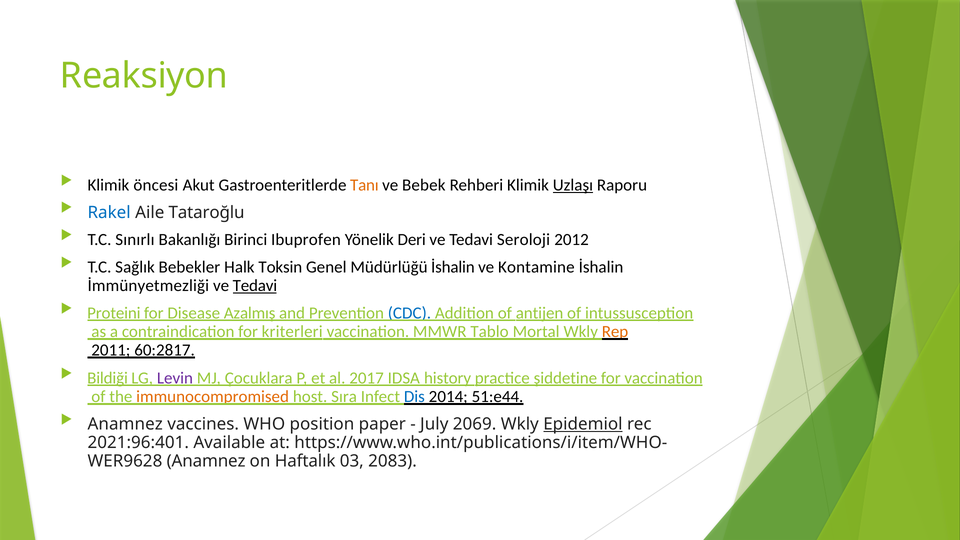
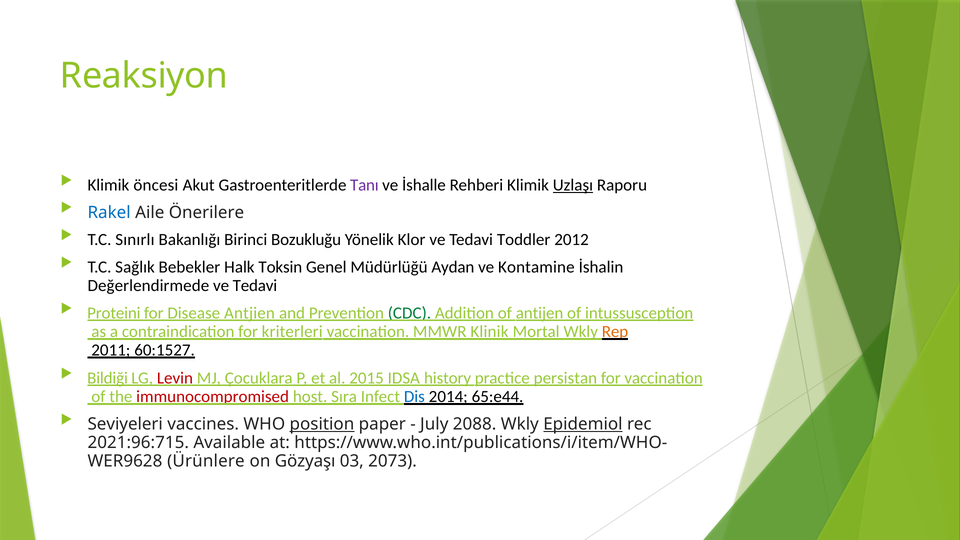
Tanı colour: orange -> purple (364, 185)
Bebek: Bebek -> İshalle (424, 185)
Tataroğlu: Tataroğlu -> Önerilere (206, 212)
Ibuprofen: Ibuprofen -> Bozukluğu (306, 240)
Deri: Deri -> Klor (412, 240)
Seroloji: Seroloji -> Toddler (524, 240)
Müdürlüğü İshalin: İshalin -> Aydan (453, 267)
İmmünyetmezliği: İmmünyetmezliği -> Değerlendirmede (148, 286)
Tedavi underline: present -> none (255, 286)
Azalmış: Azalmış -> Antjien (249, 313)
CDC colour: blue -> green (409, 313)
Tablo: Tablo -> Klinik (489, 332)
60:2817: 60:2817 -> 60:1527 (165, 350)
Levin colour: purple -> red (175, 378)
2017: 2017 -> 2015 (367, 378)
şiddetine: şiddetine -> persistan (565, 378)
immunocompromised colour: orange -> red (213, 397)
51:e44: 51:e44 -> 65:e44 (498, 397)
Anamnez: Anamnez -> Seviyeleri (125, 424)
position underline: none -> present (322, 424)
2069: 2069 -> 2088 (475, 424)
2021:96:401: 2021:96:401 -> 2021:96:715 (138, 443)
Anamnez: Anamnez -> Ürünlere (206, 461)
Haftalık: Haftalık -> Gözyaşı (305, 461)
2083: 2083 -> 2073 (393, 461)
